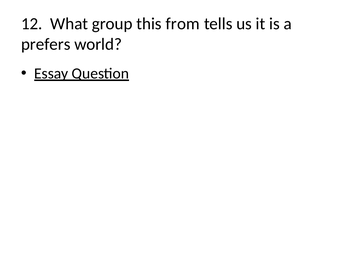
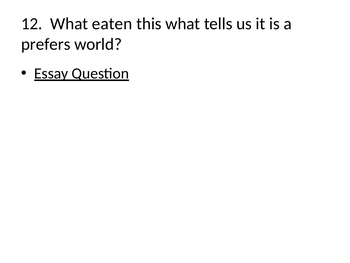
group: group -> eaten (112, 24)
this from: from -> what (183, 24)
